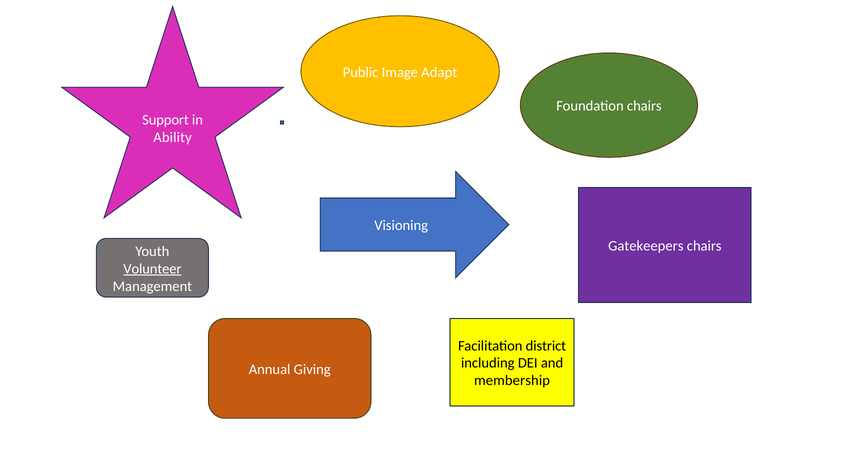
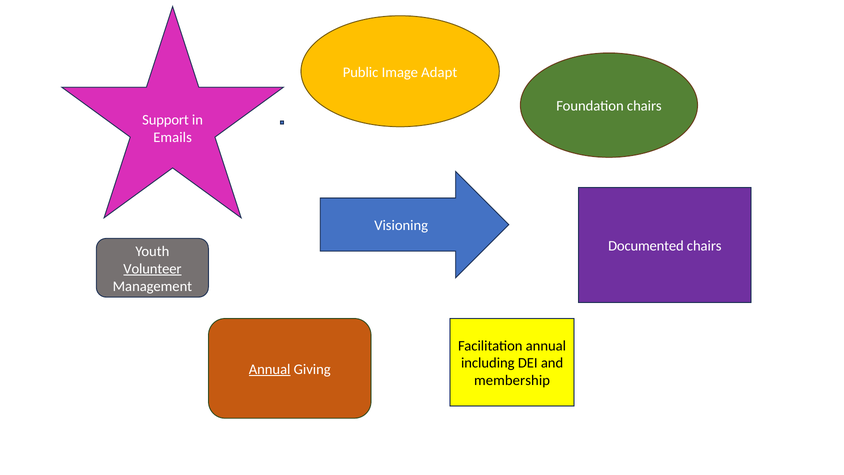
Ability: Ability -> Emails (173, 137)
Gatekeepers: Gatekeepers -> Documented (646, 246)
Facilitation district: district -> annual (546, 345)
Annual underline: none -> present (270, 369)
